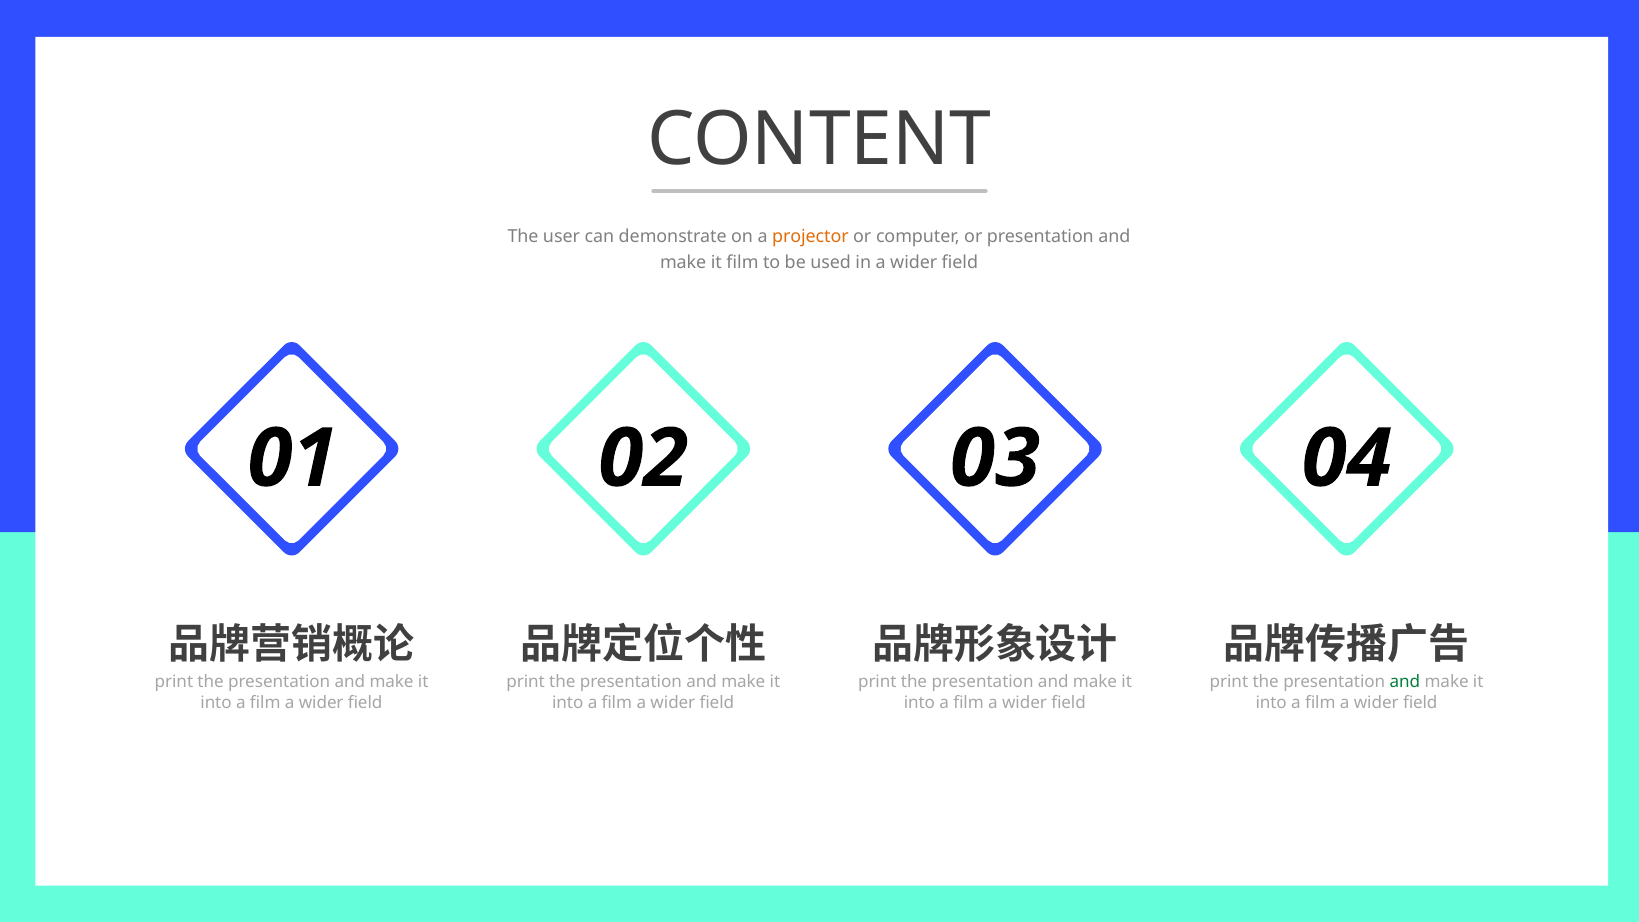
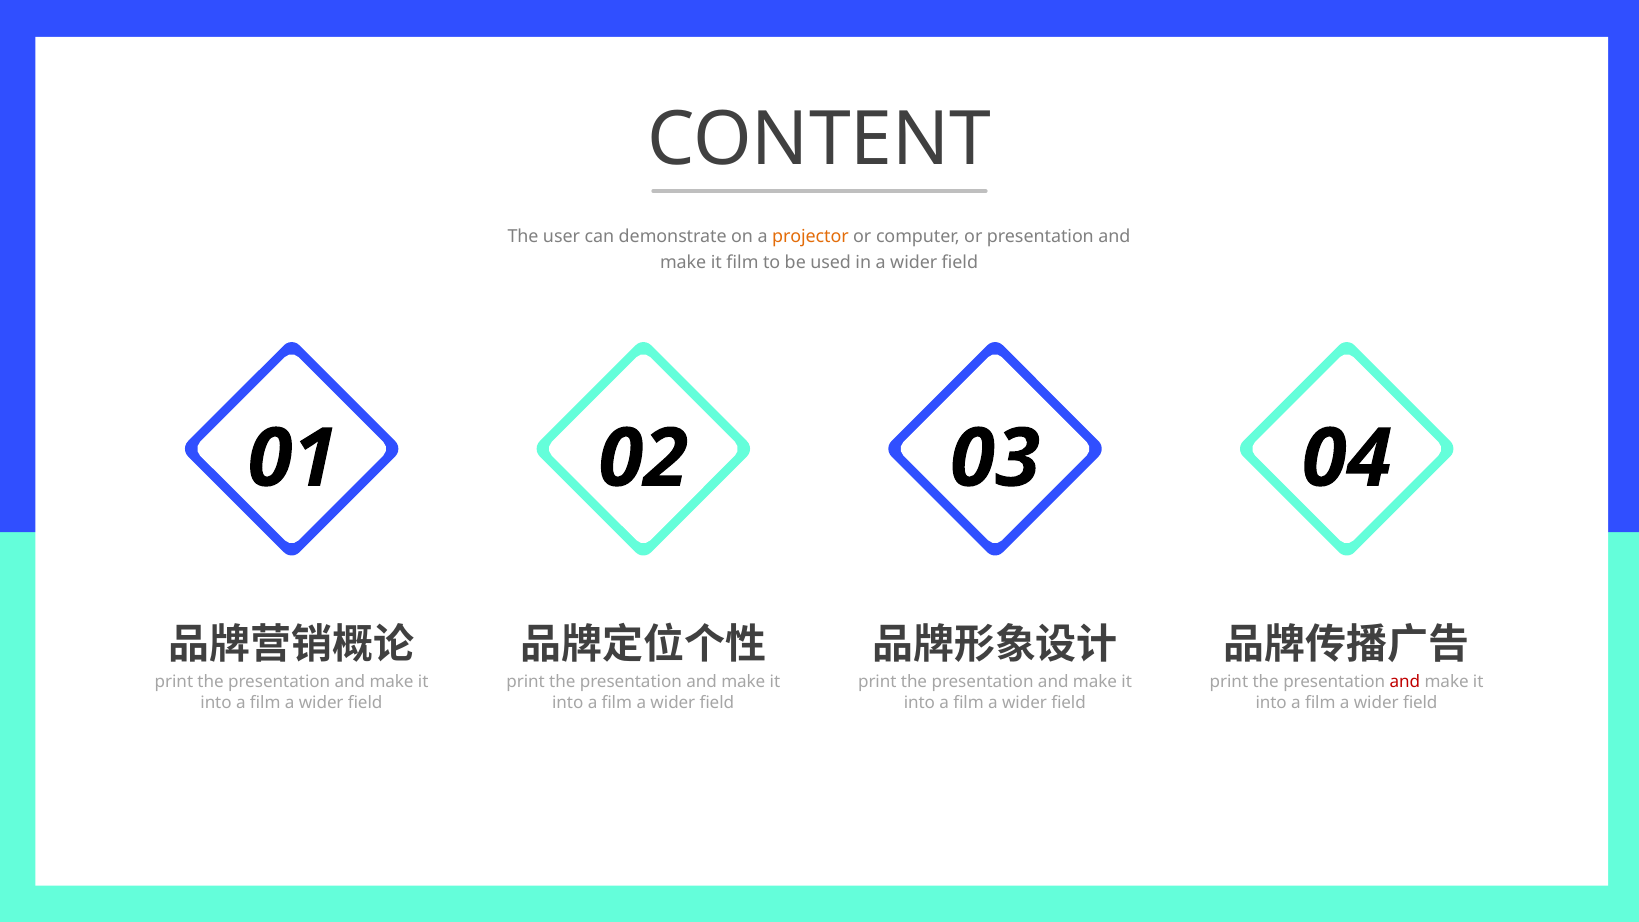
and colour: green -> red (1405, 682)
